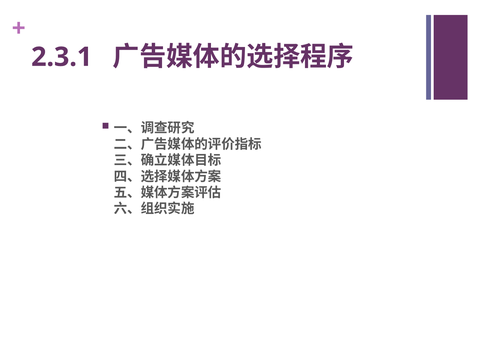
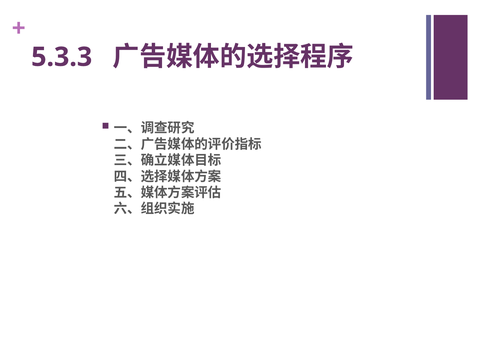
2.3.1: 2.3.1 -> 5.3.3 (62, 57)
